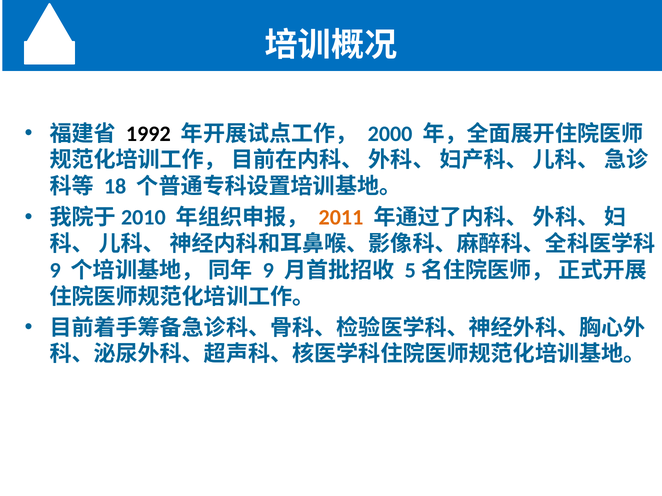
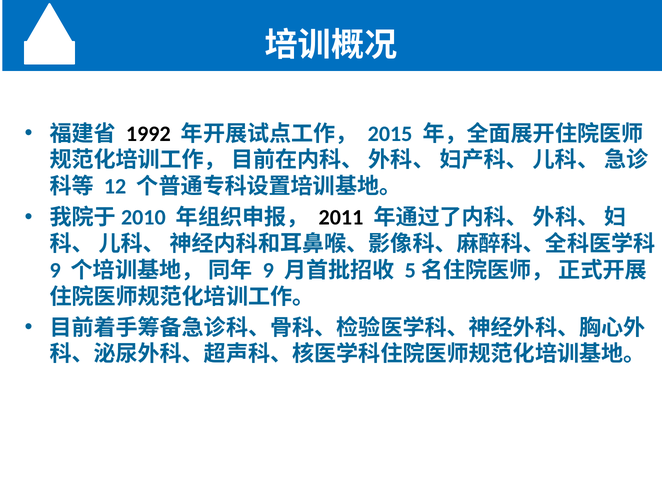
2000: 2000 -> 2015 (390, 134)
18: 18 -> 12 (115, 187)
2011 colour: orange -> black (341, 218)
